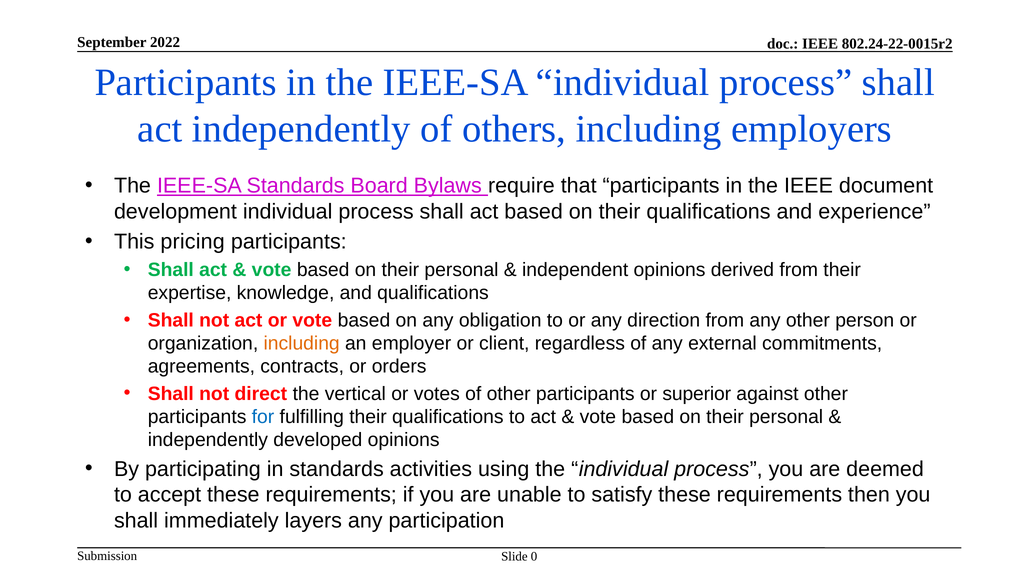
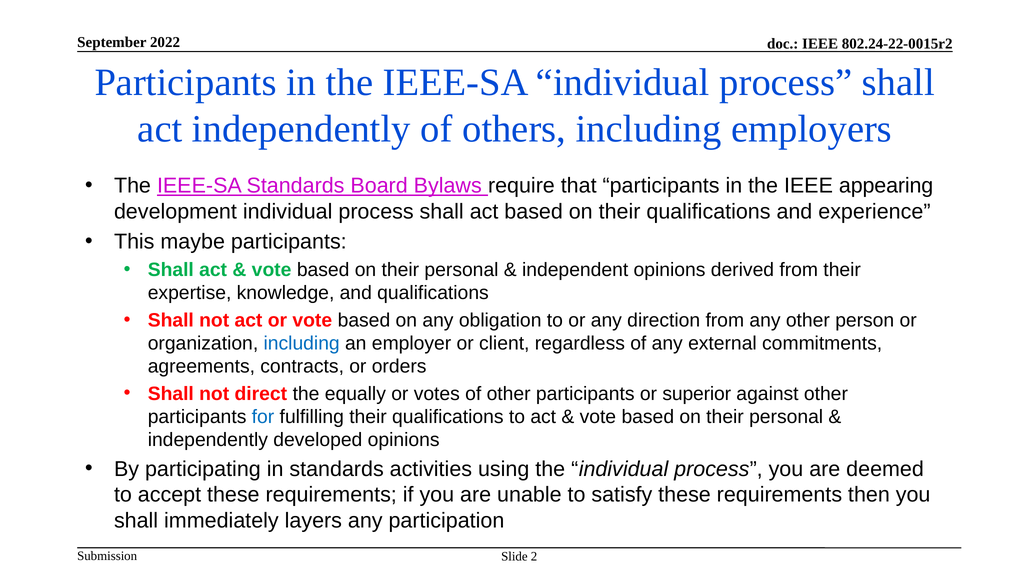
document: document -> appearing (886, 186)
pricing: pricing -> maybe (193, 241)
including colour: orange -> blue (302, 343)
vertical: vertical -> equally (355, 393)
0: 0 -> 2 (534, 556)
